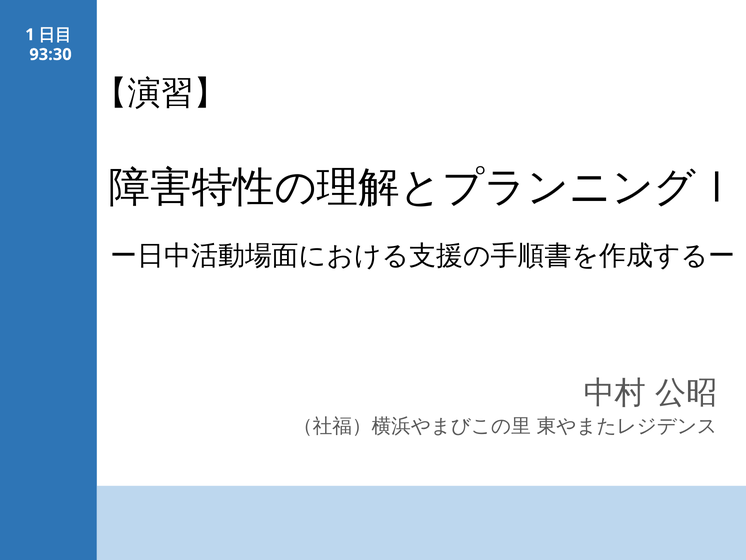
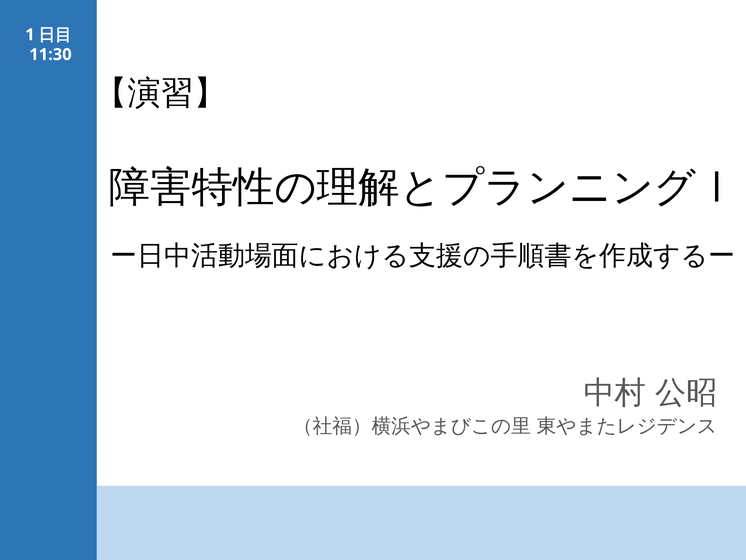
93:30: 93:30 -> 11:30 (50, 55)
